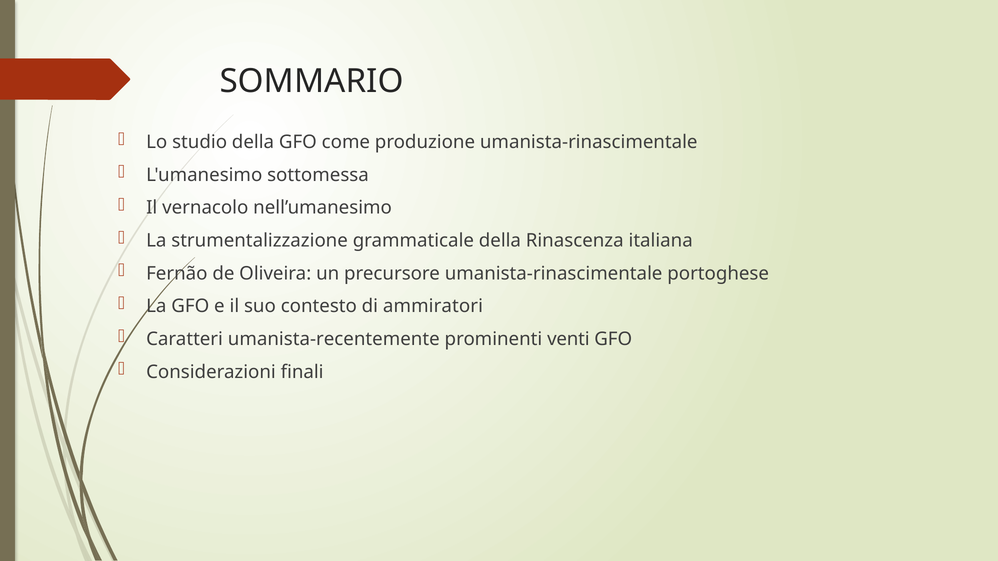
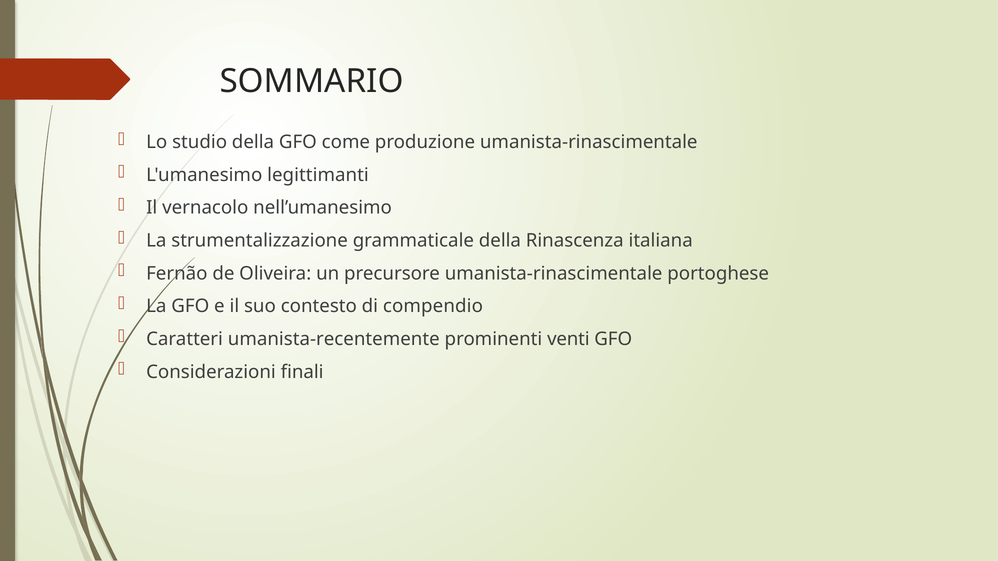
sottomessa: sottomessa -> legittimanti (318, 175)
ammiratori: ammiratori -> compendio (433, 306)
